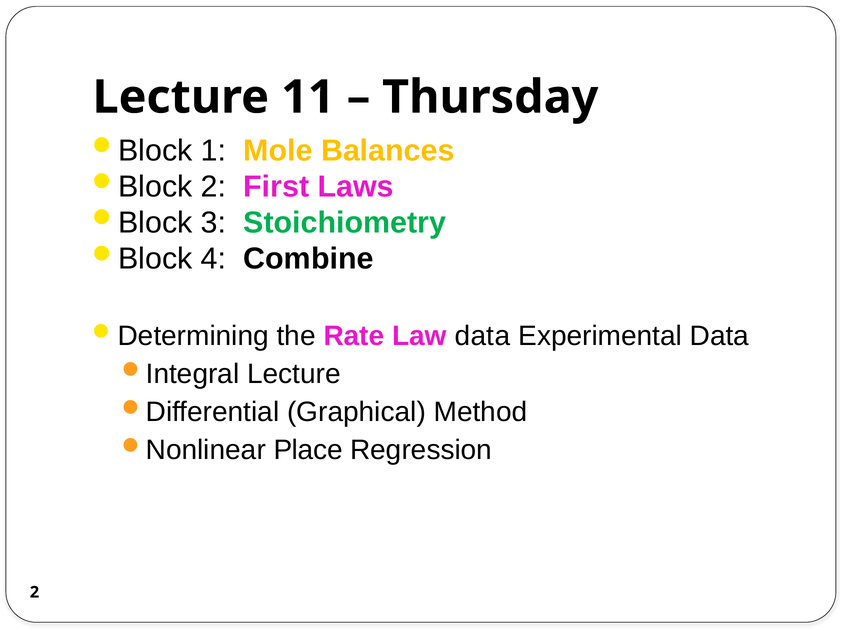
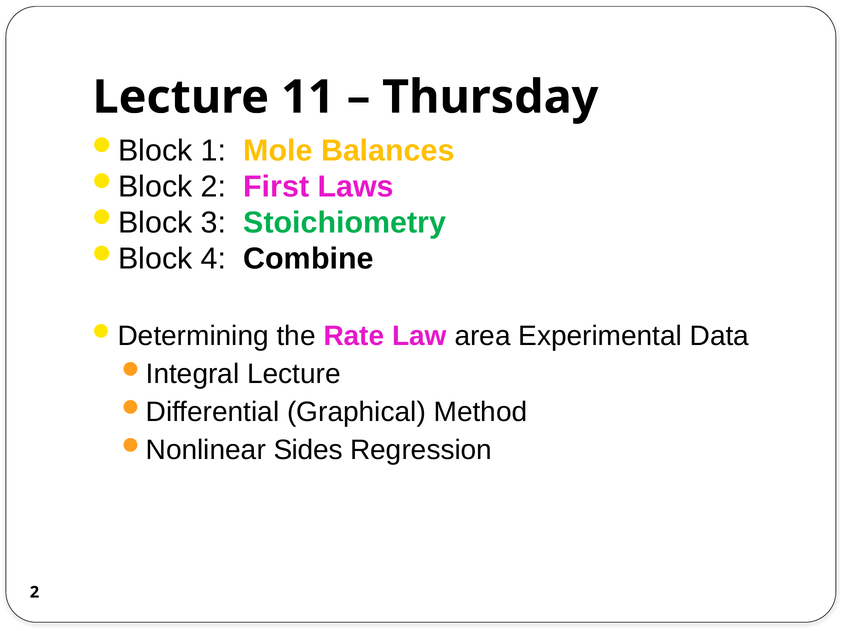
Law data: data -> area (483, 336)
Place: Place -> Sides (308, 451)
